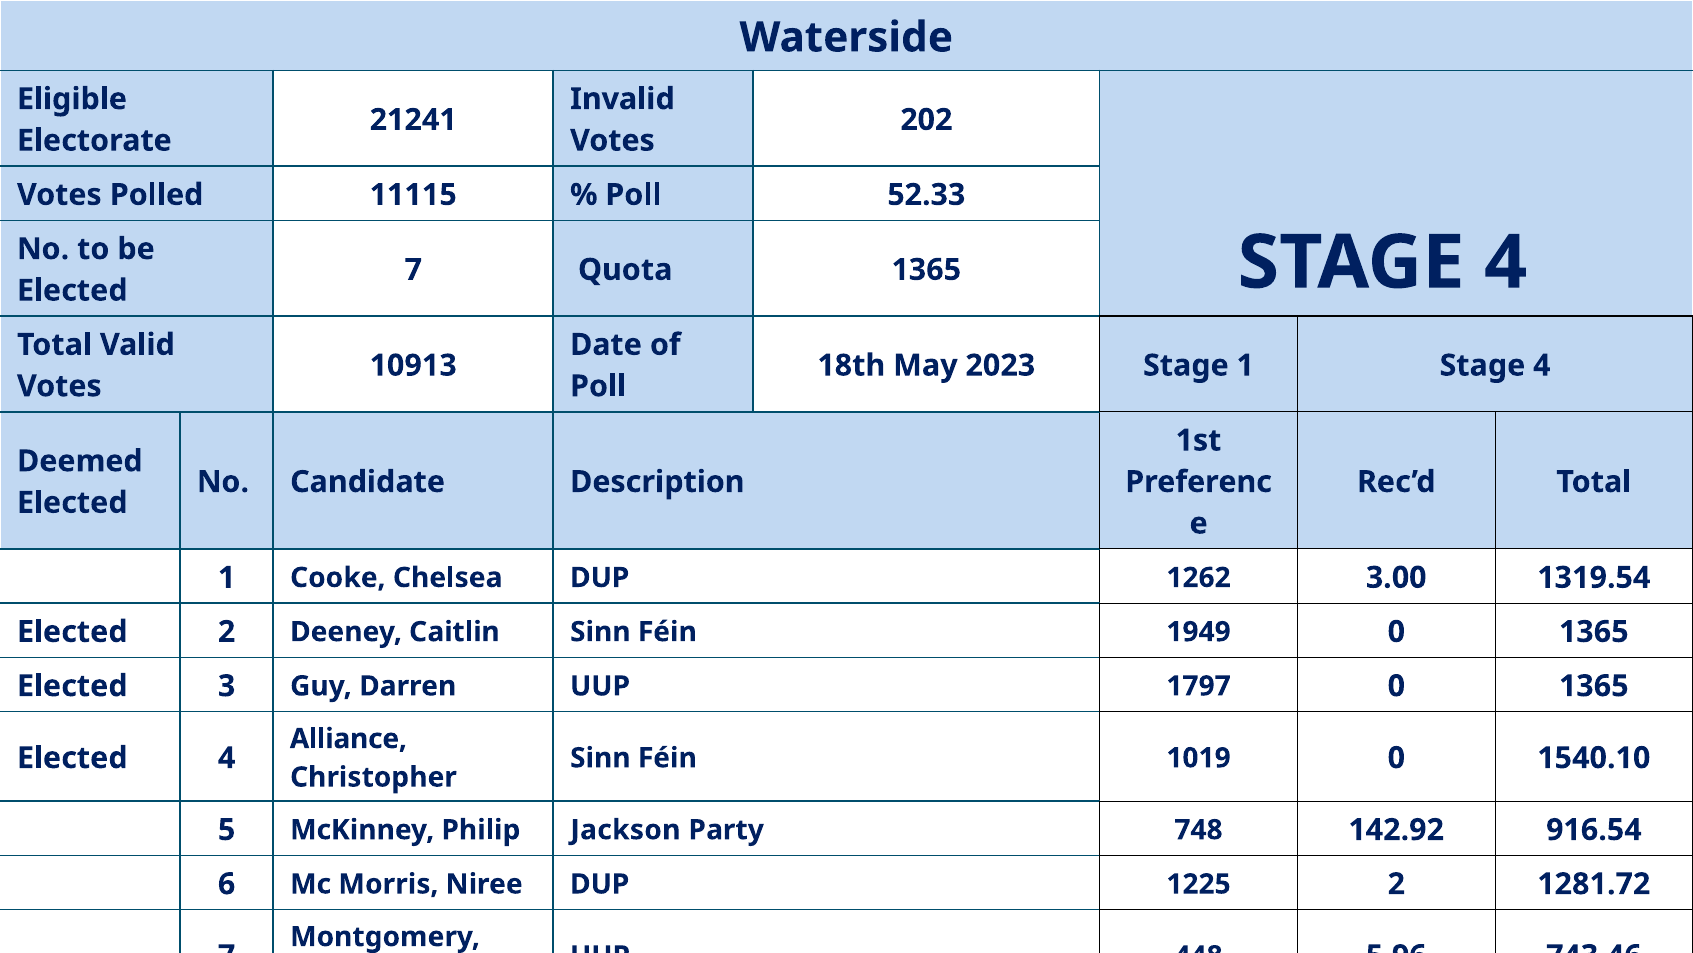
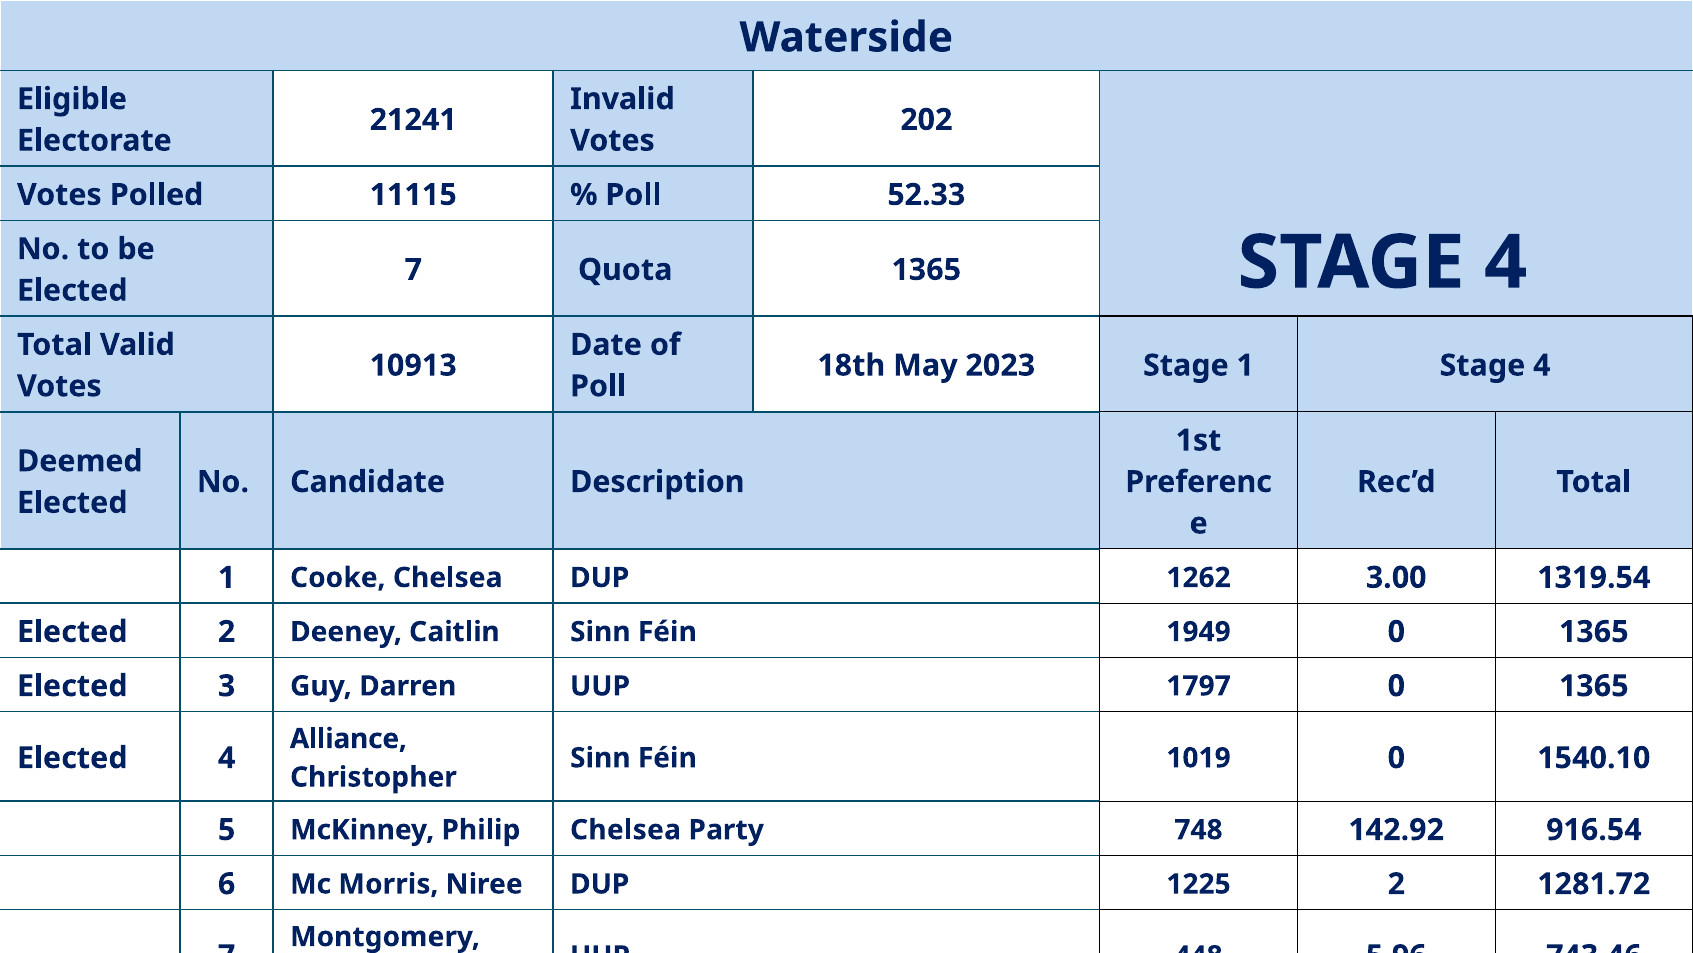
Philip Jackson: Jackson -> Chelsea (626, 829)
